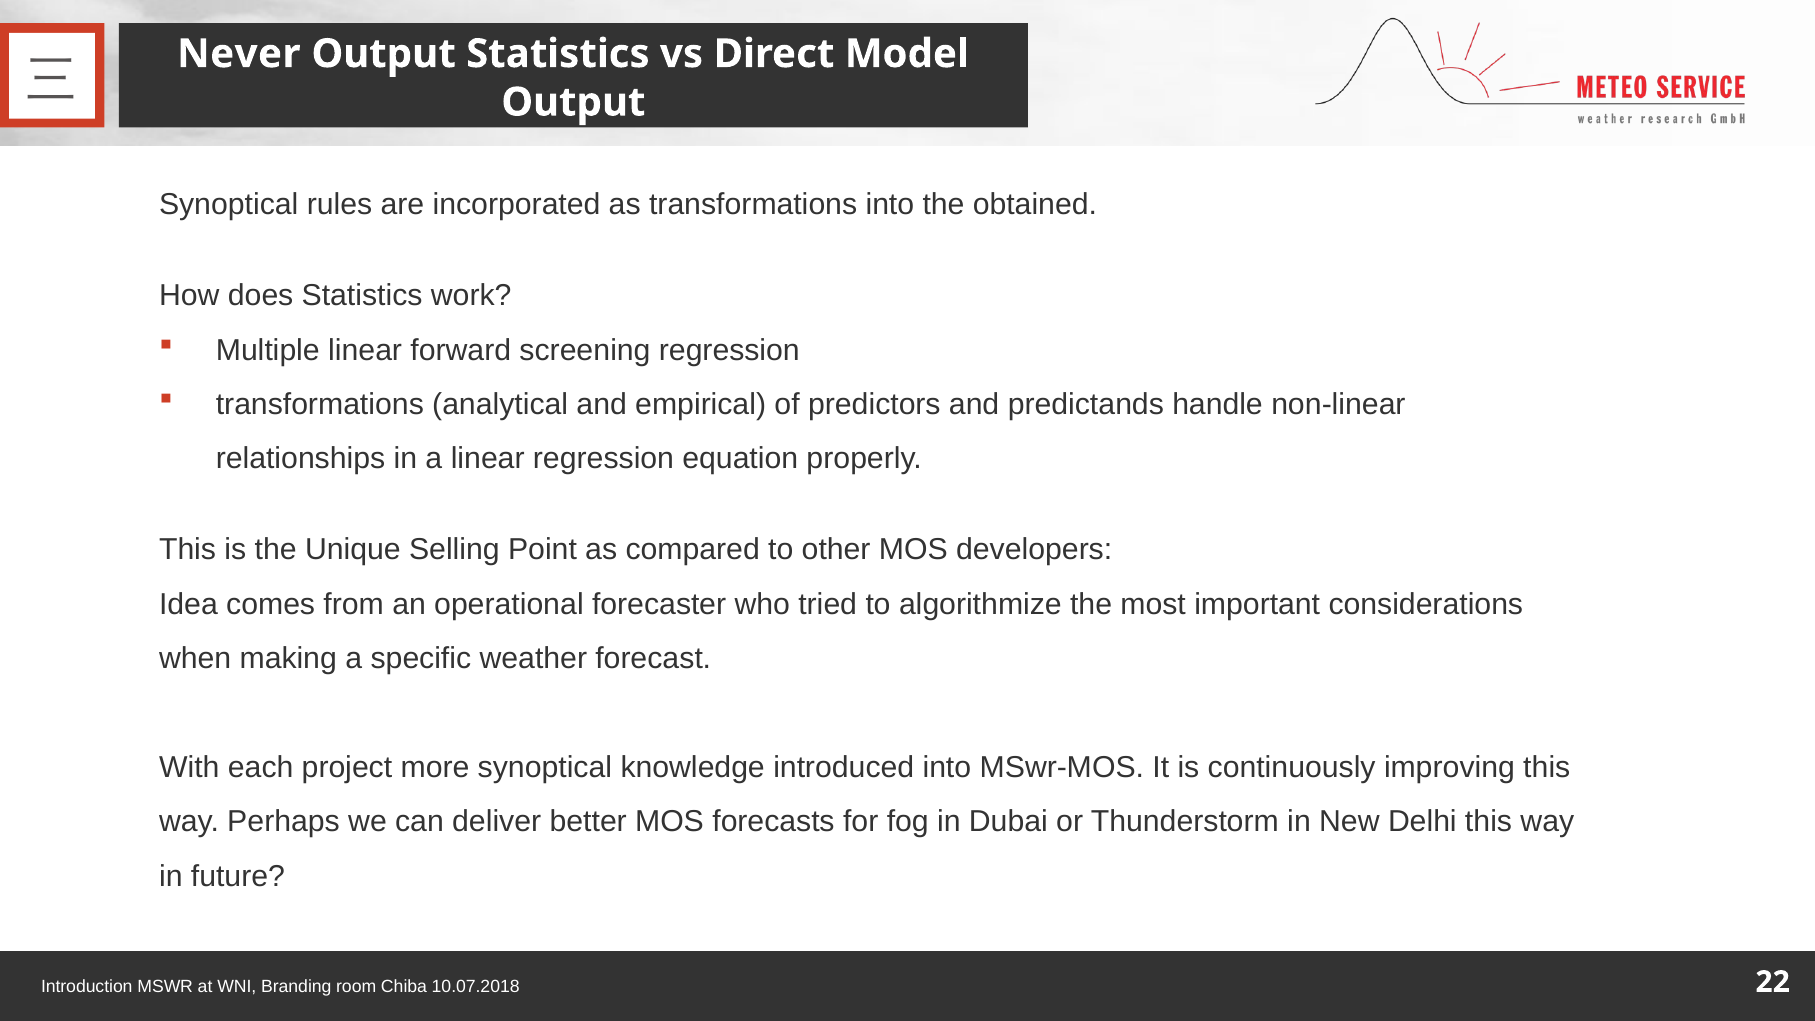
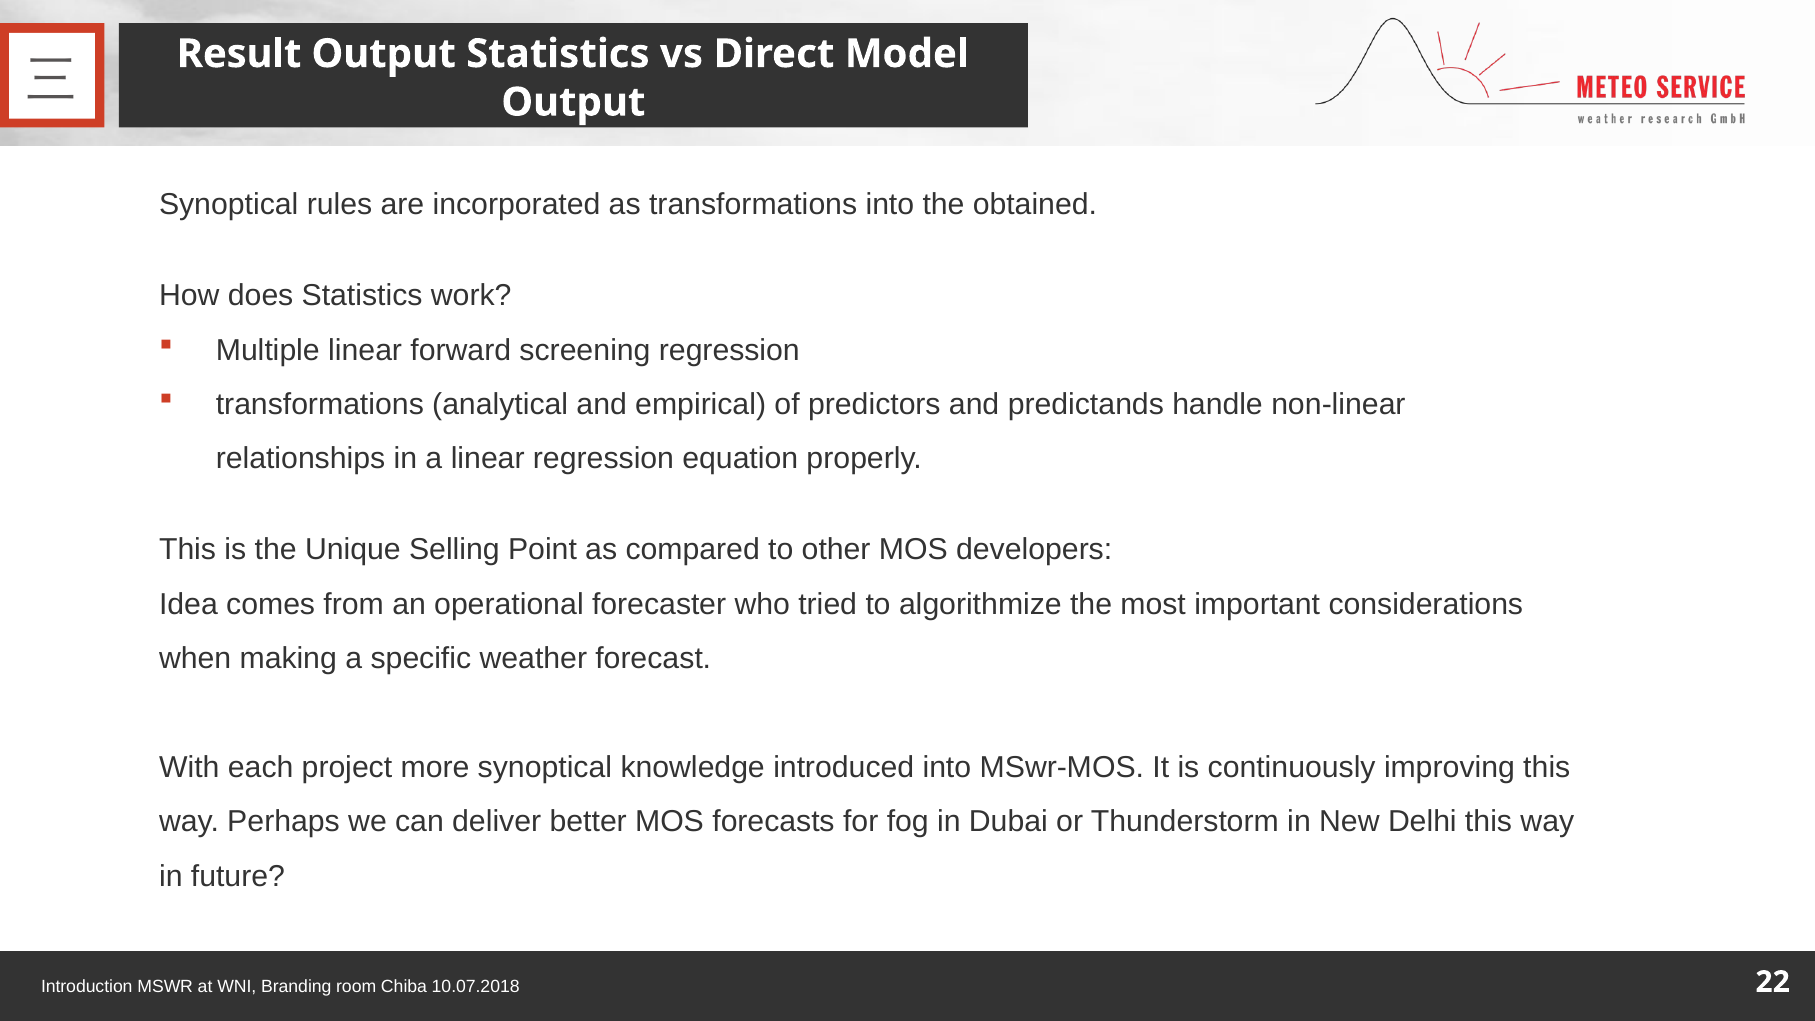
Never: Never -> Result (239, 54)
